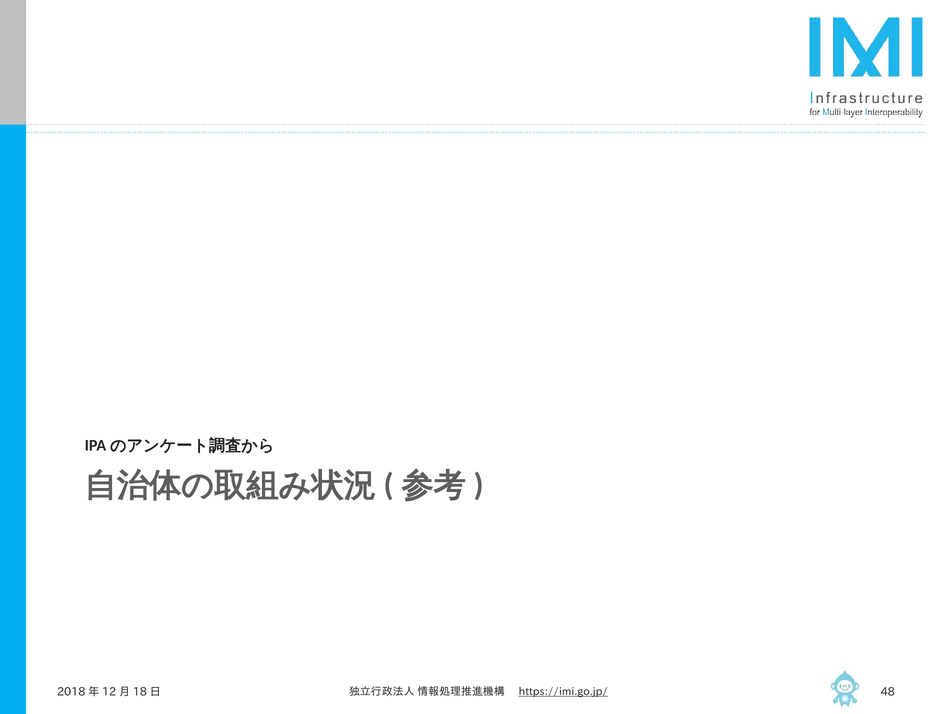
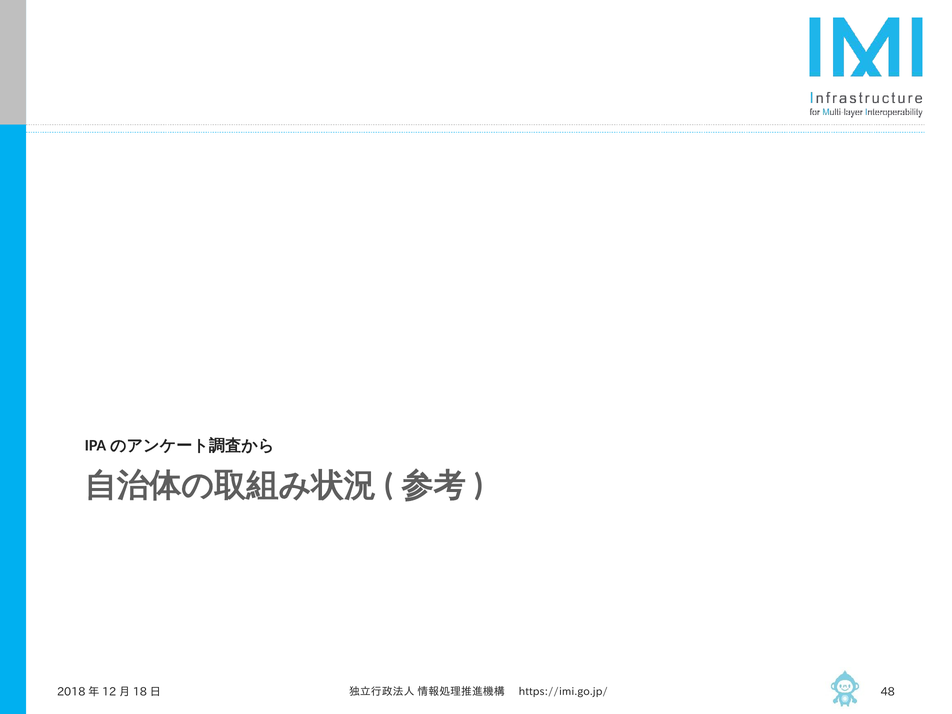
https://imi.go.jp/ underline: present -> none (563, 692)
